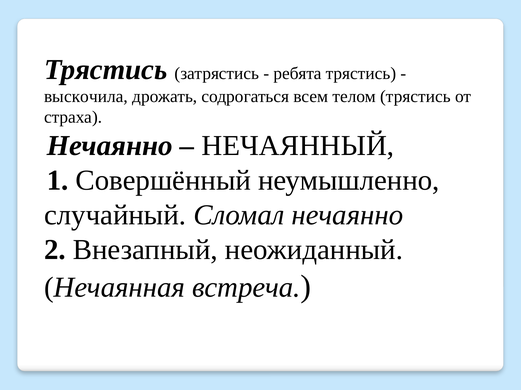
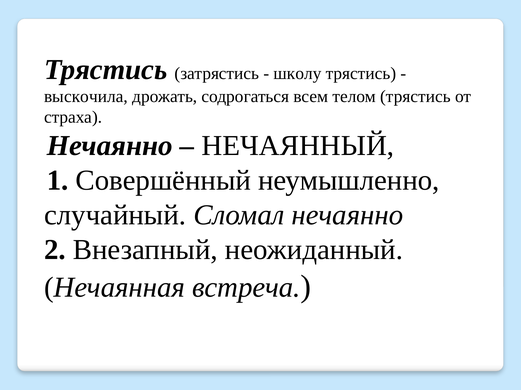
ребята: ребята -> школу (298, 73)
